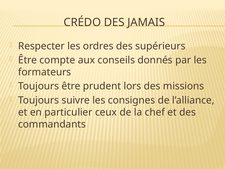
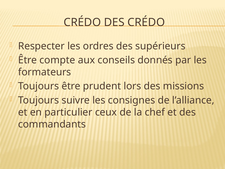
DES JAMAIS: JAMAIS -> CRÉDO (146, 22)
